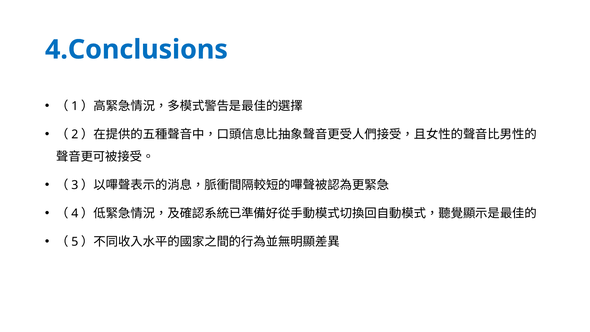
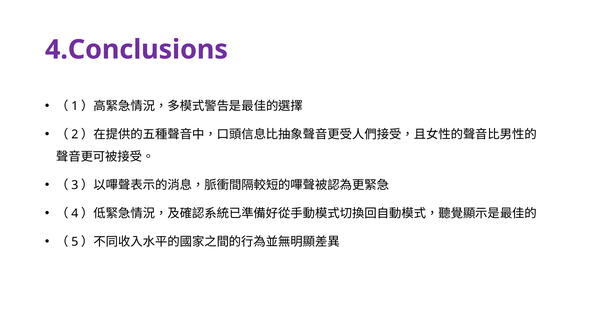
4.Conclusions colour: blue -> purple (136, 50)
